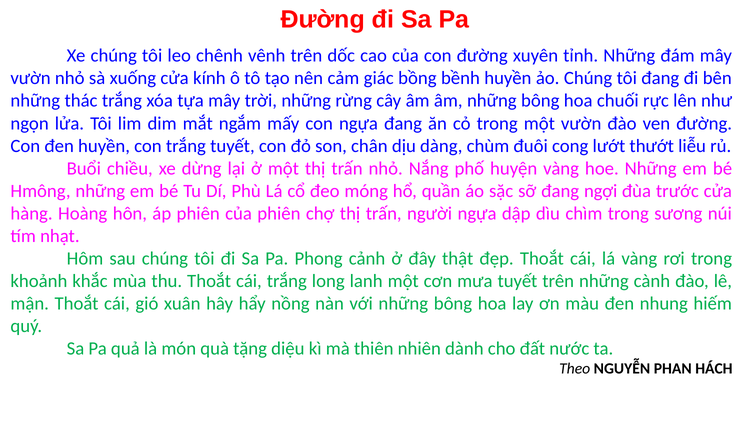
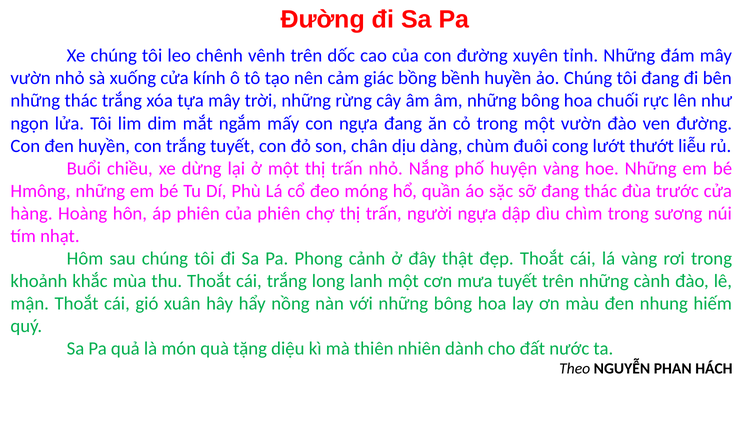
đang ngợi: ngợi -> thác (601, 191)
